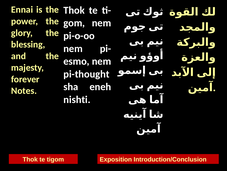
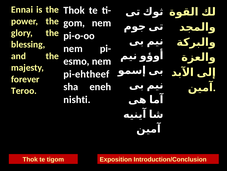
pi-thought: pi-thought -> pi-ehtheef (86, 74)
Notes: Notes -> Teroo (24, 90)
